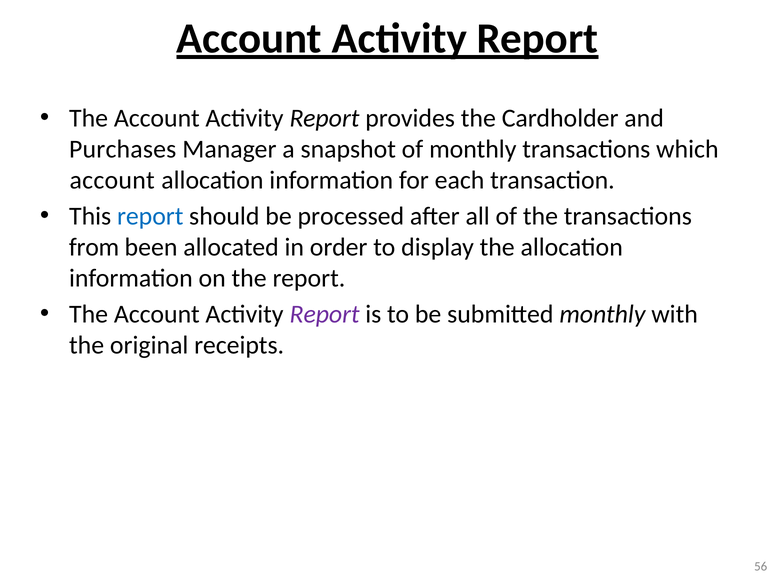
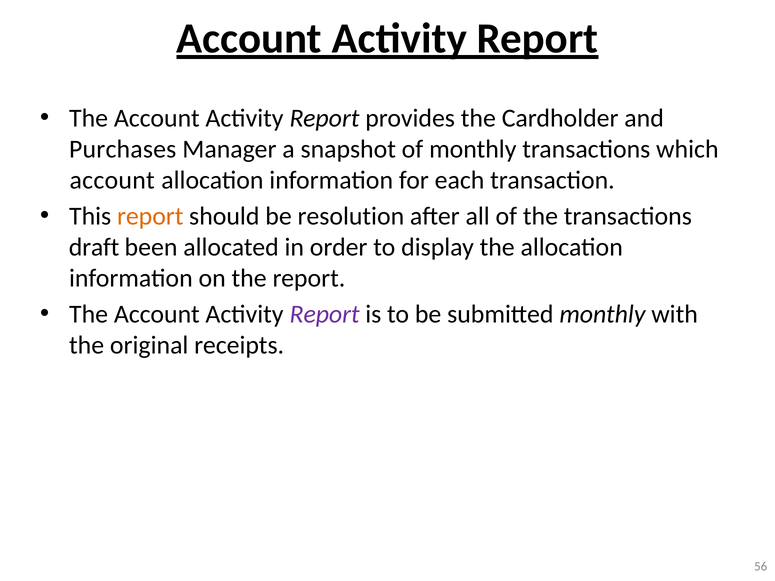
report colour: blue -> orange (150, 216)
processed: processed -> resolution (351, 216)
from: from -> draft (94, 247)
